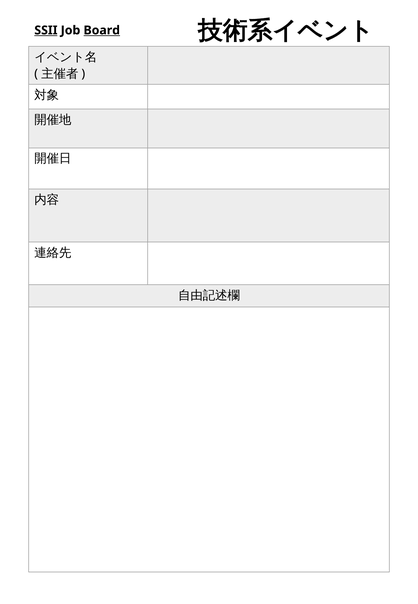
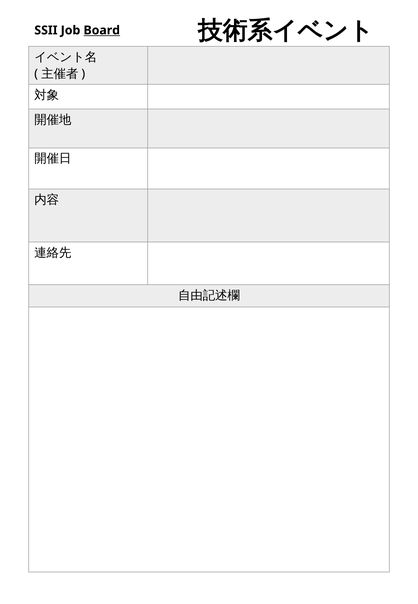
SSII underline: present -> none (46, 30)
